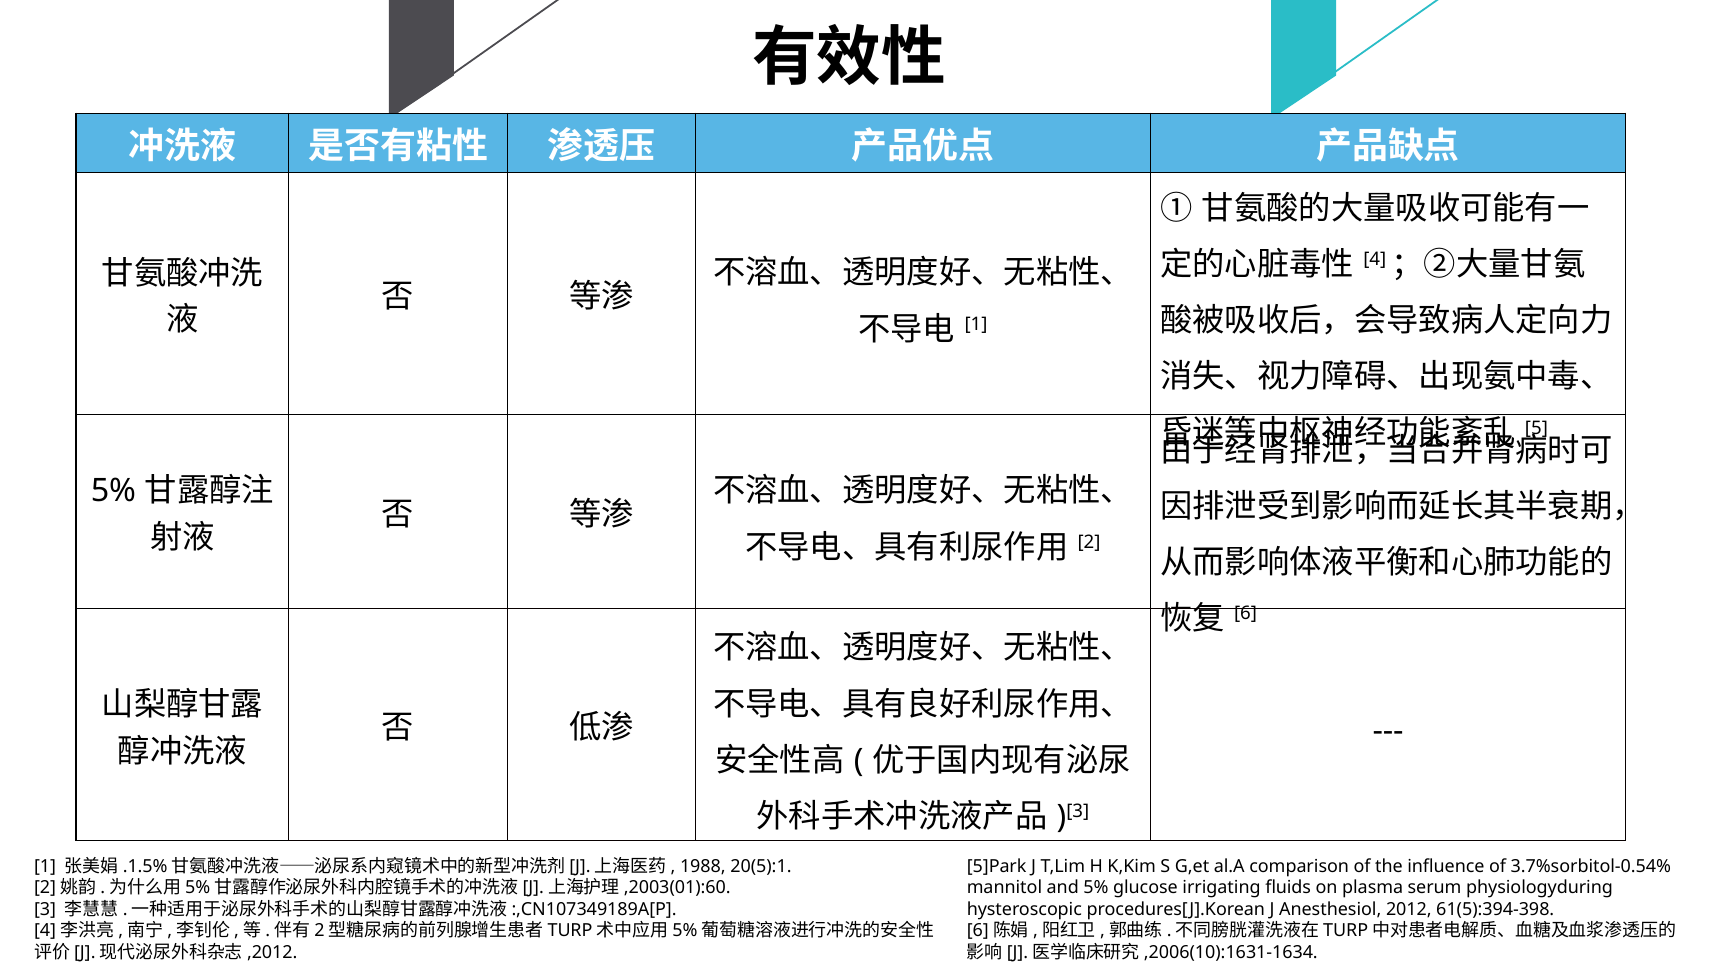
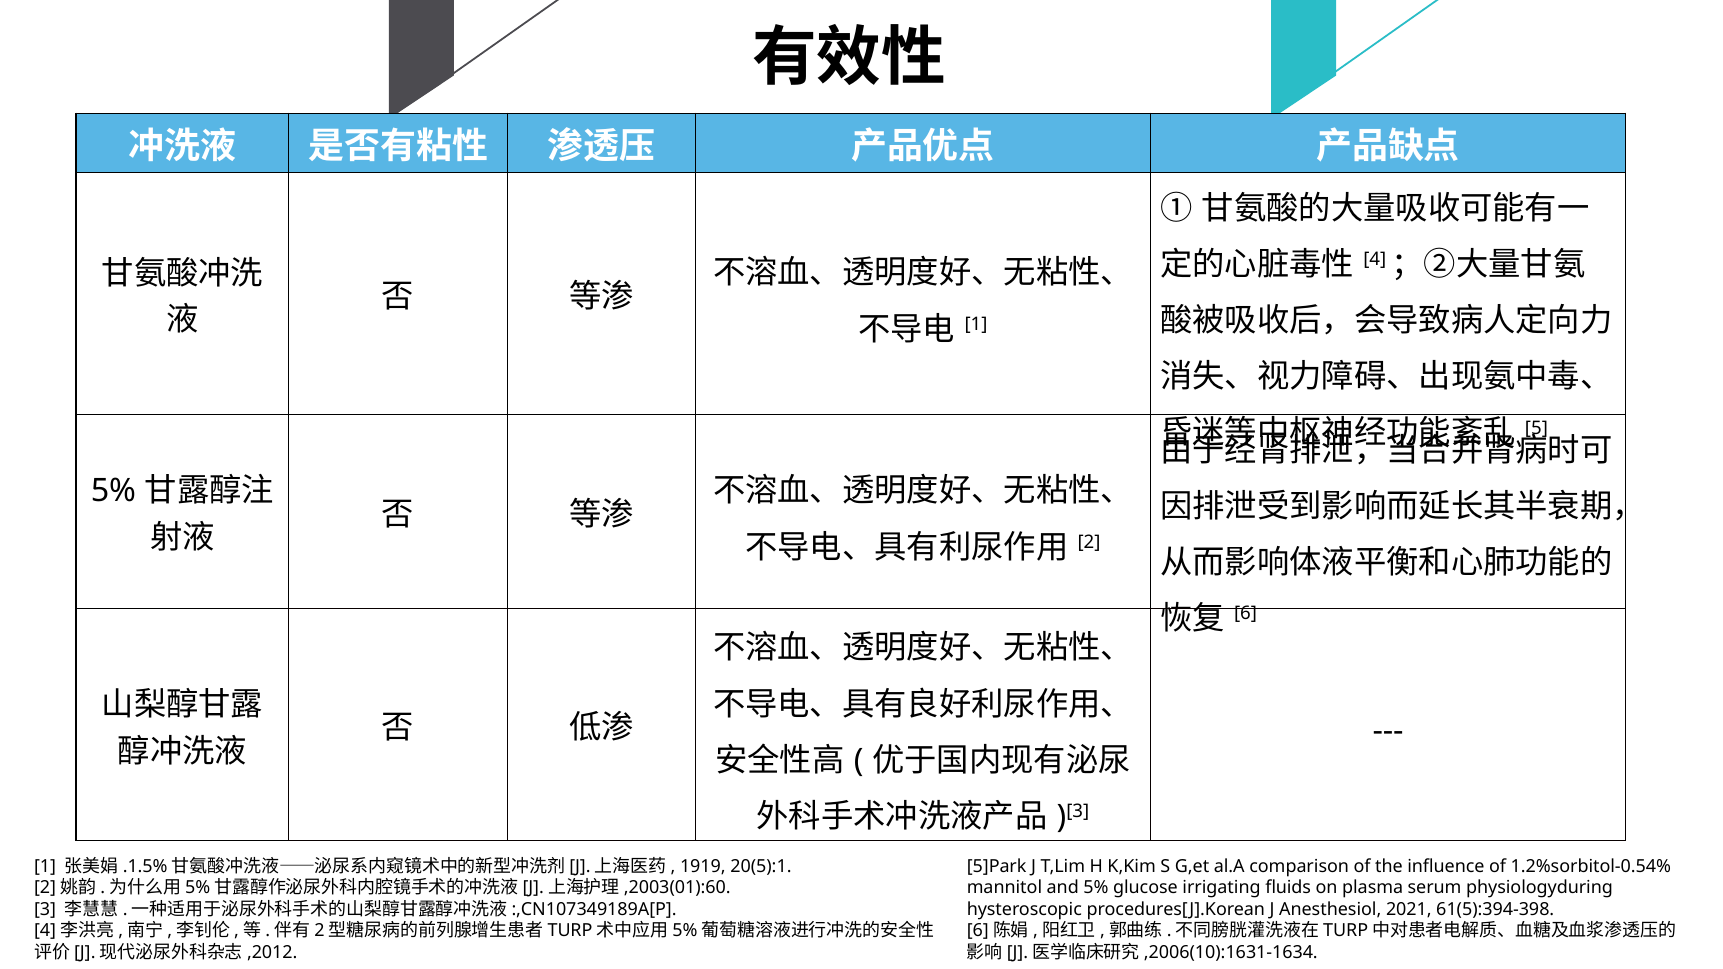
1988: 1988 -> 1919 (703, 866)
3.7%sorbitol-0.54%: 3.7%sorbitol-0.54% -> 1.2%sorbitol-0.54% (1591, 866)
2012: 2012 -> 2021 (1409, 910)
